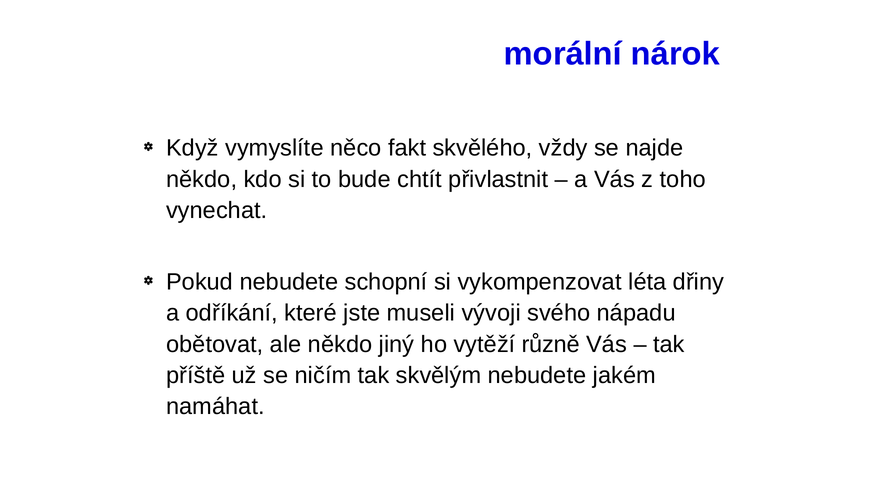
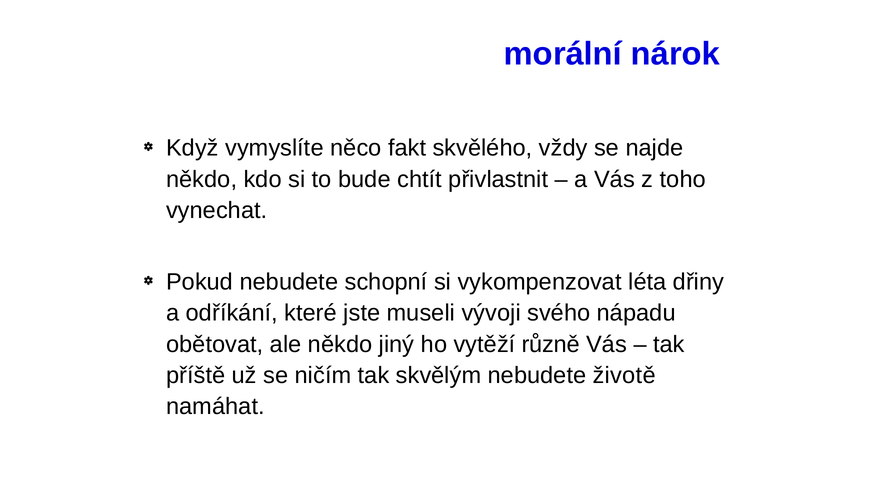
jakém: jakém -> životě (624, 376)
